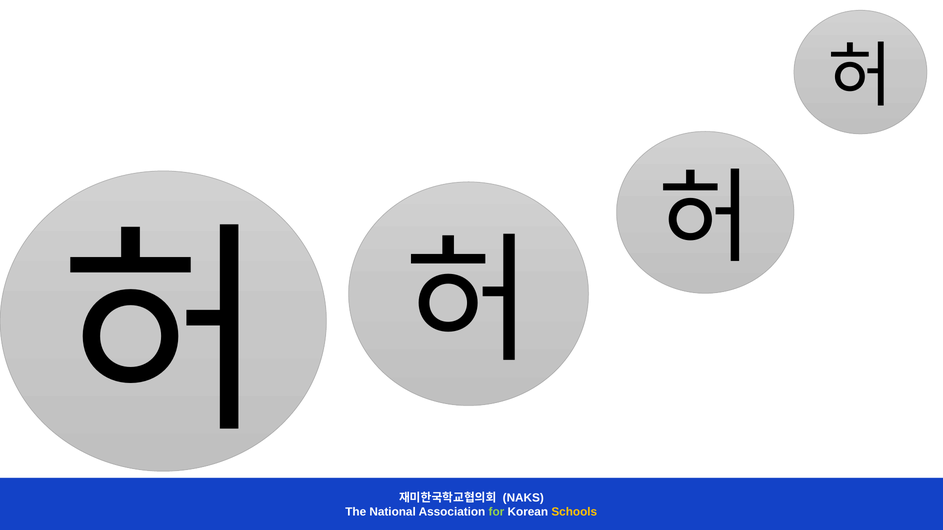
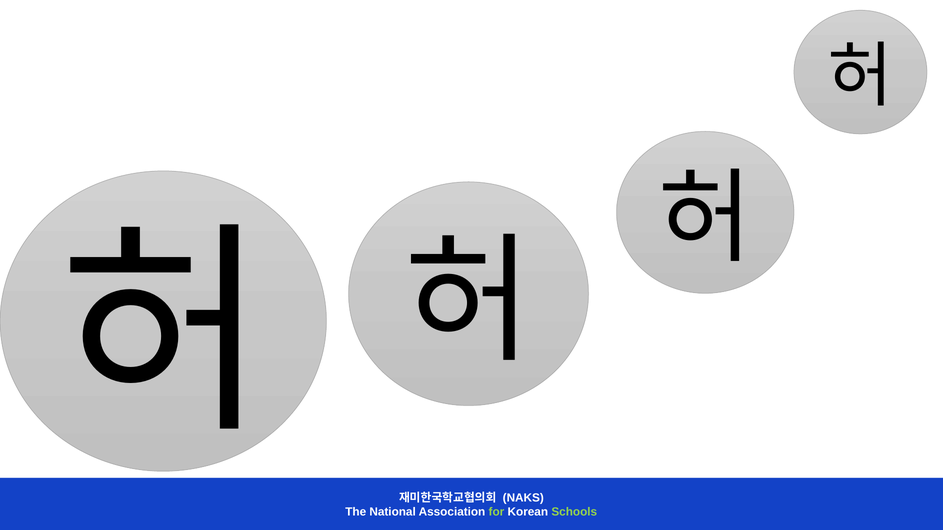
Schools colour: yellow -> light green (574, 512)
